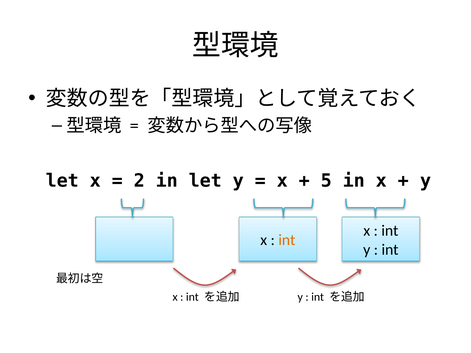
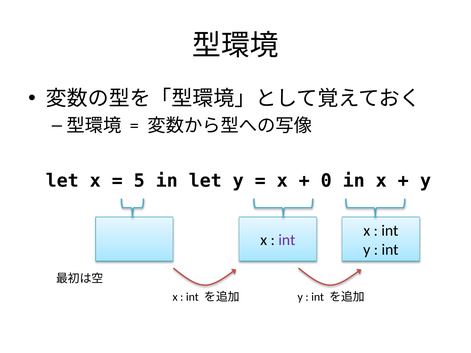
2: 2 -> 5 (139, 181)
5: 5 -> 0 (326, 181)
int colour: orange -> purple (287, 240)
